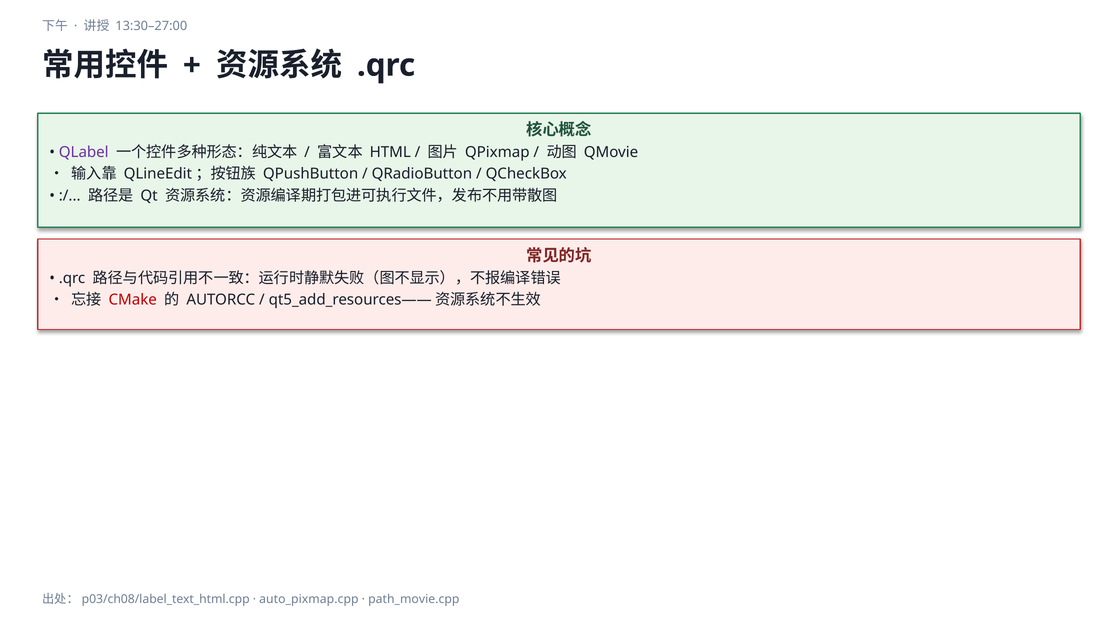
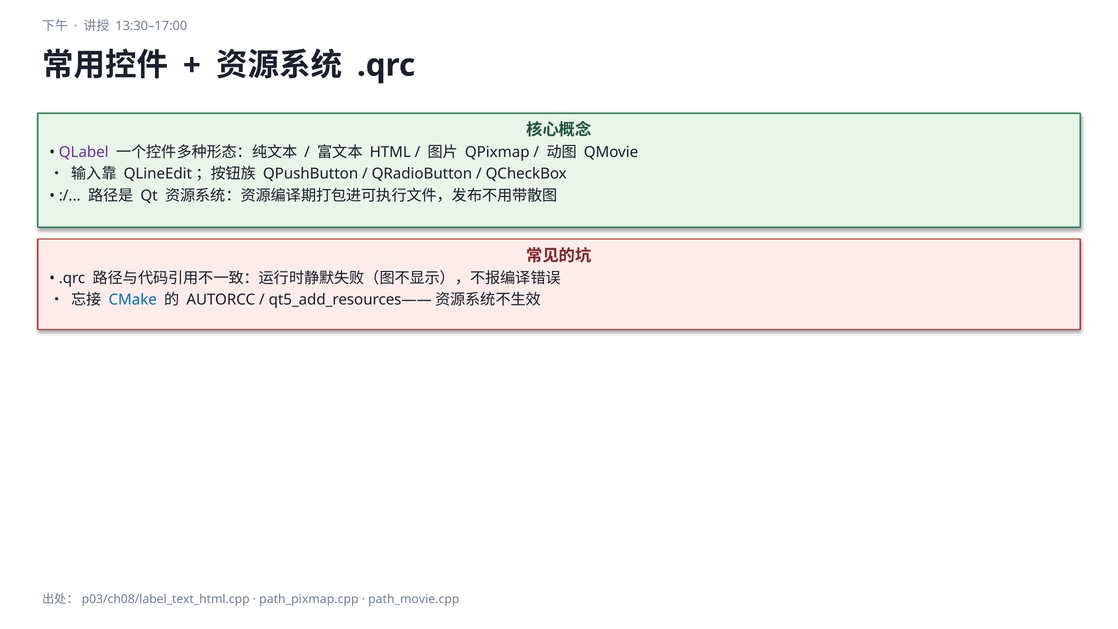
13:30–27:00: 13:30–27:00 -> 13:30–17:00 (151, 26)
CMake colour: red -> blue (133, 300)
auto_pixmap.cpp: auto_pixmap.cpp -> path_pixmap.cpp (309, 599)
